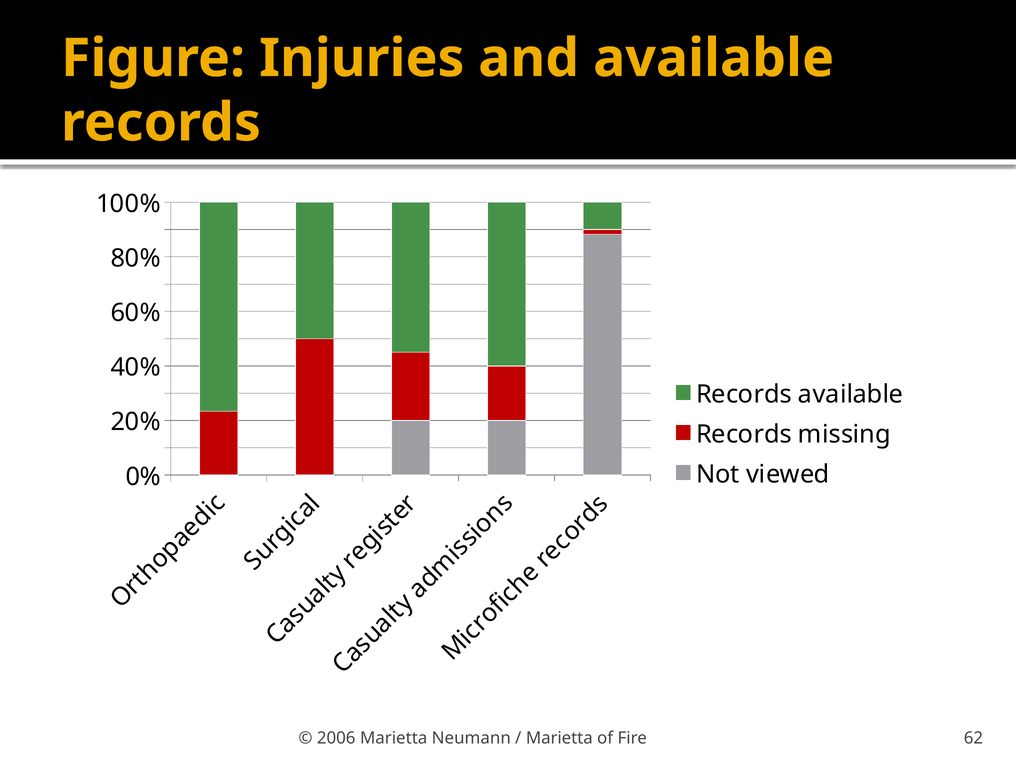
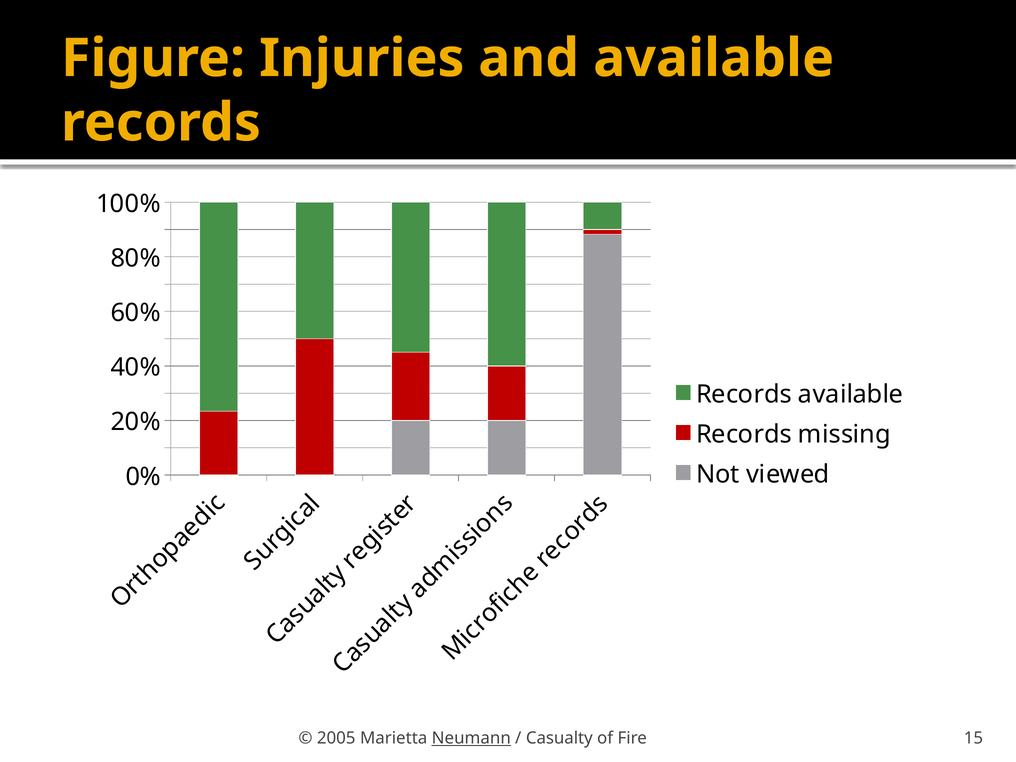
2006: 2006 -> 2005 (336, 738)
Neumann underline: none -> present (471, 738)
Marietta: Marietta -> Casualty (559, 738)
62: 62 -> 15 (974, 738)
